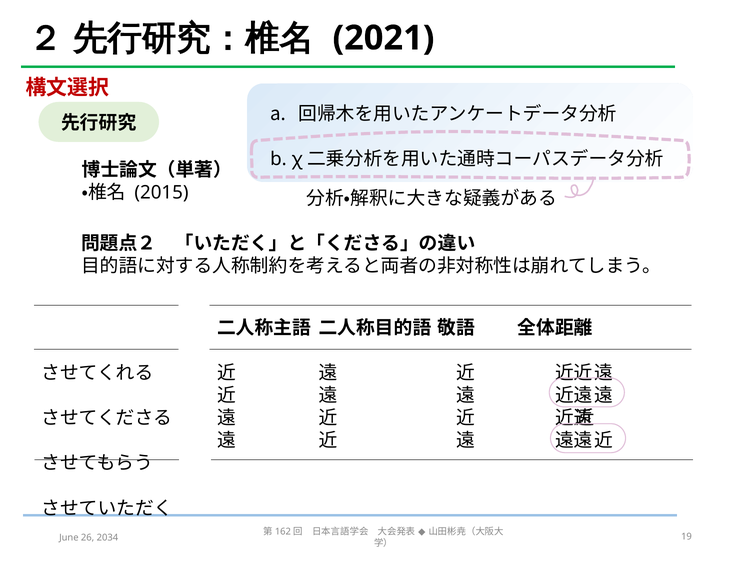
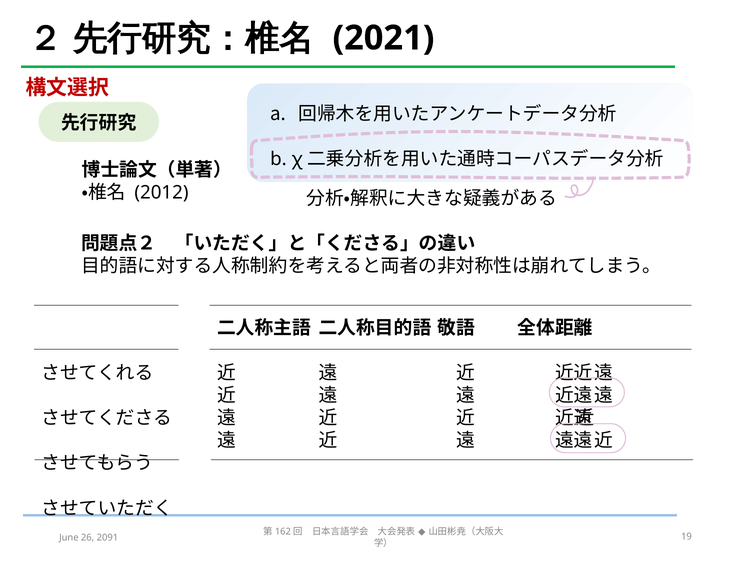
2015: 2015 -> 2012 (161, 193)
2034: 2034 -> 2091 (107, 538)
